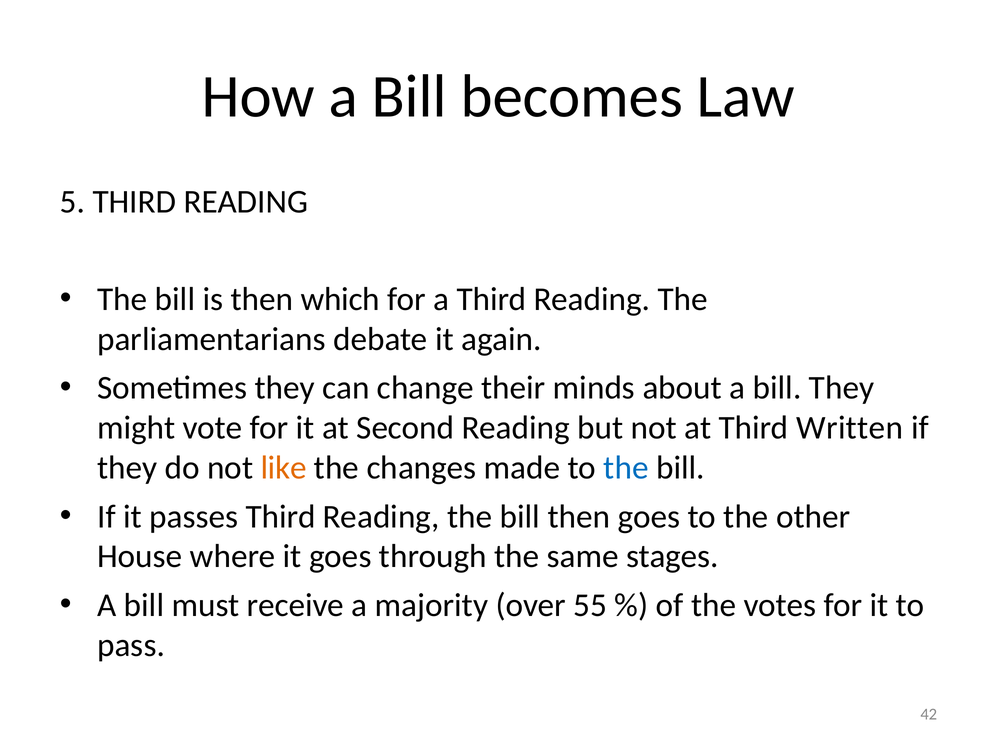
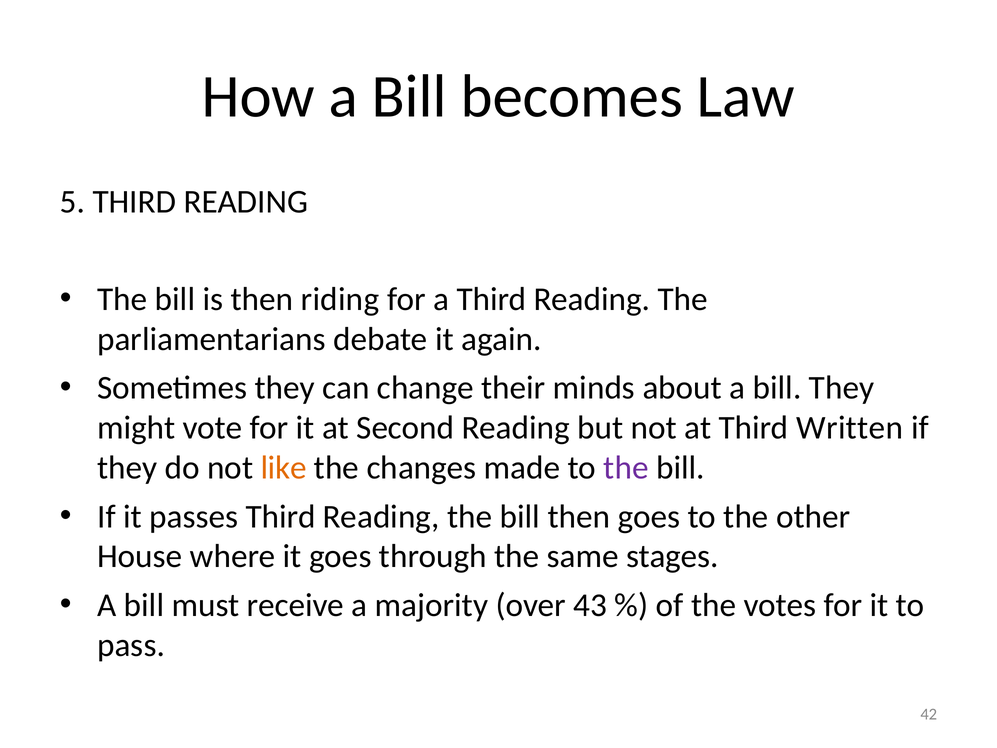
which: which -> riding (340, 299)
the colour: blue -> purple (626, 468)
55: 55 -> 43 (590, 605)
